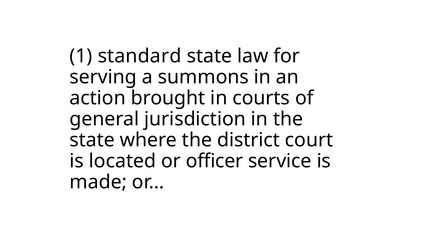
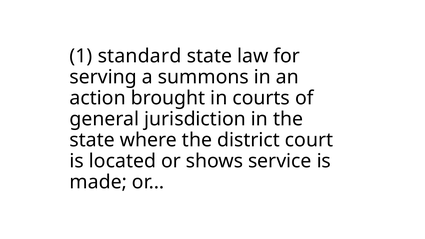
officer: officer -> shows (215, 161)
